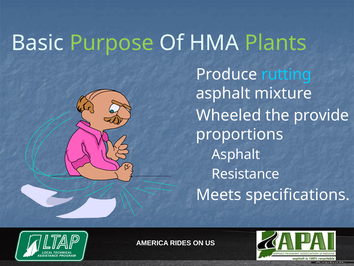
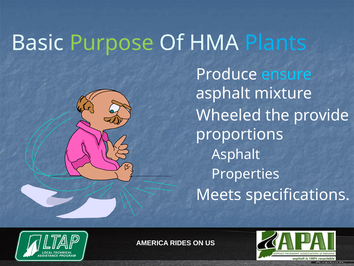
Plants colour: light green -> light blue (276, 43)
rutting: rutting -> ensure (287, 74)
Resistance: Resistance -> Properties (246, 174)
